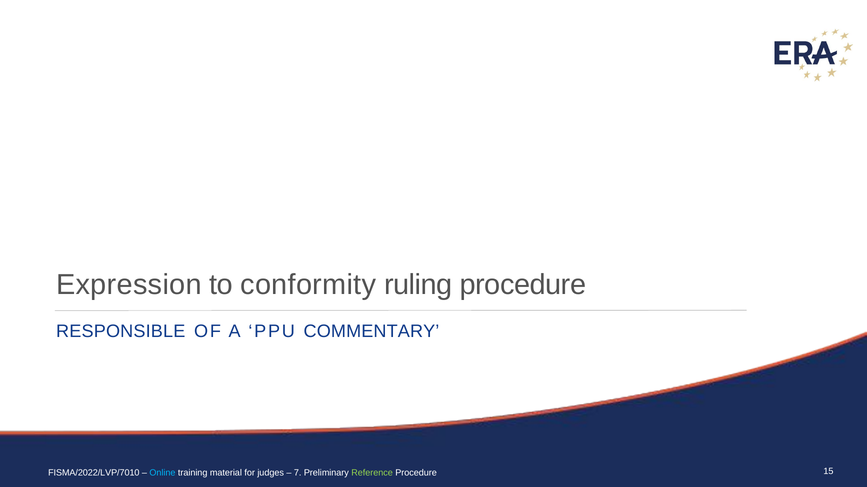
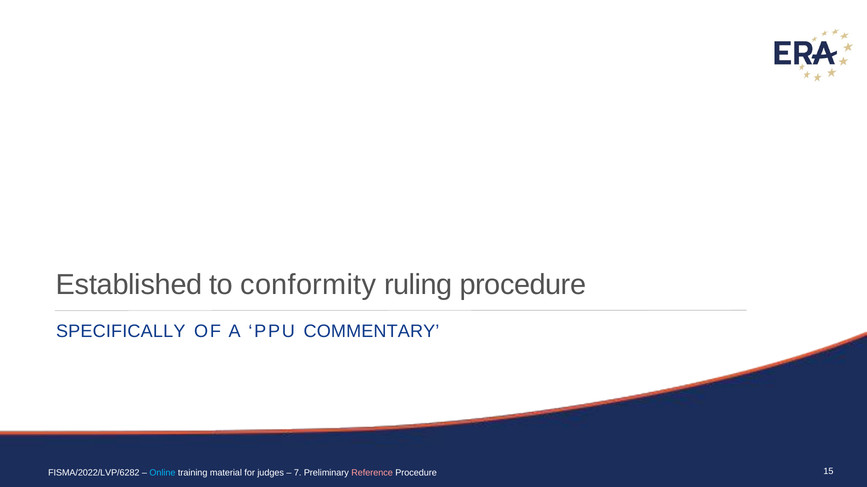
Expression: Expression -> Established (129, 285)
RESPONSIBLE: RESPONSIBLE -> SPECIFICALLY (121, 332)
FISMA/2022/LVP/7010: FISMA/2022/LVP/7010 -> FISMA/2022/LVP/6282 (94, 473)
Reference colour: light green -> pink (372, 473)
